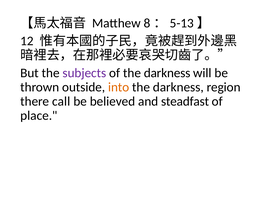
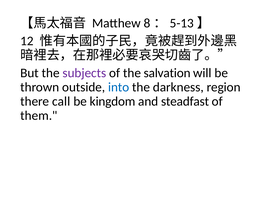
of the darkness: darkness -> salvation (167, 73)
into colour: orange -> blue (119, 87)
believed: believed -> kingdom (113, 102)
place: place -> them (39, 116)
